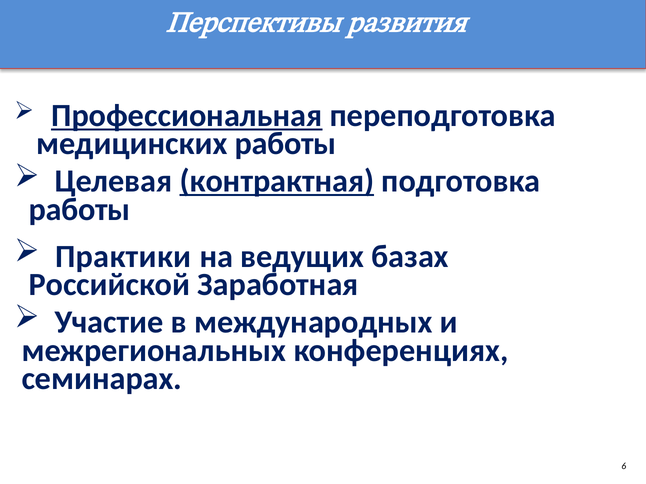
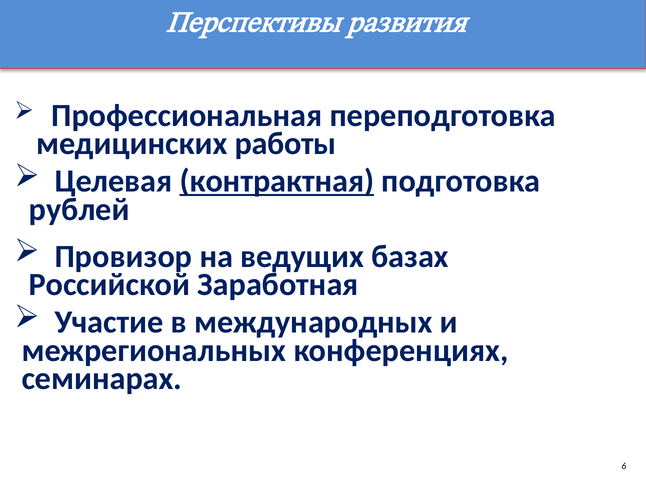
Профессиональная underline: present -> none (187, 116)
работы: работы -> рублей (79, 210)
Практики: Практики -> Провизор (123, 257)
